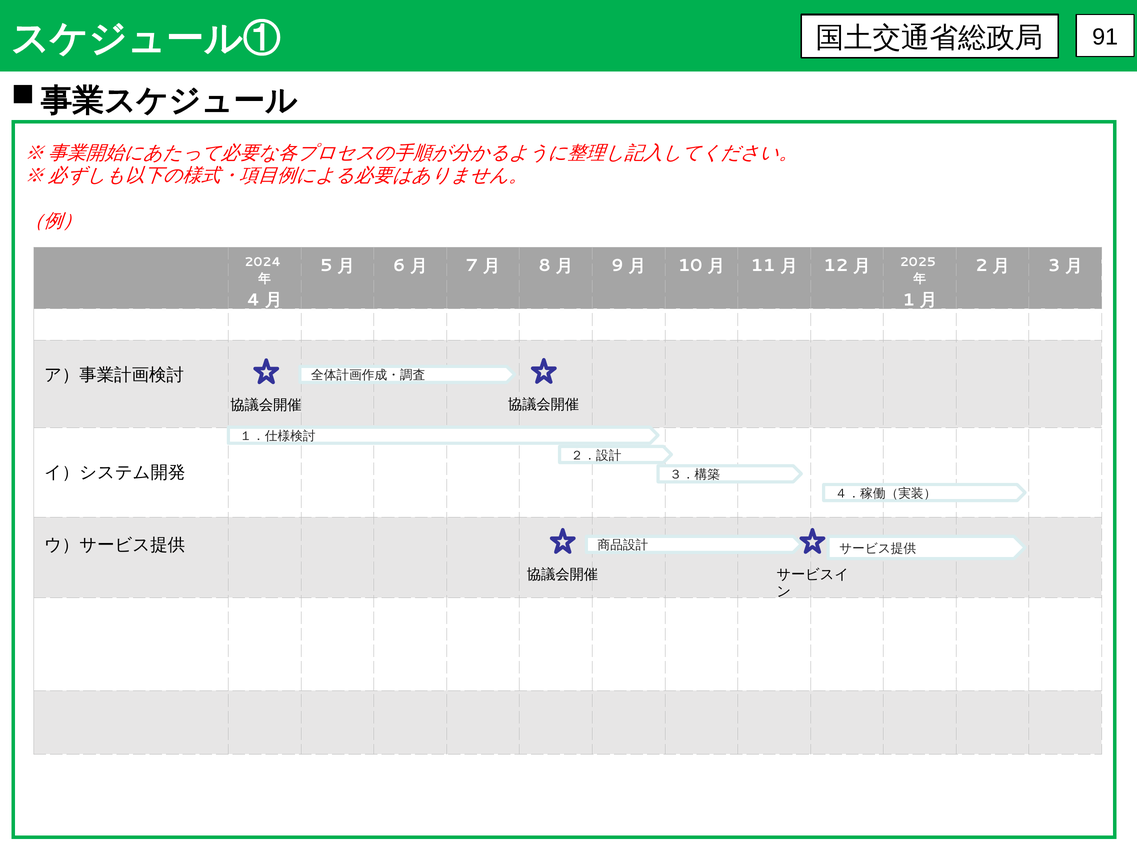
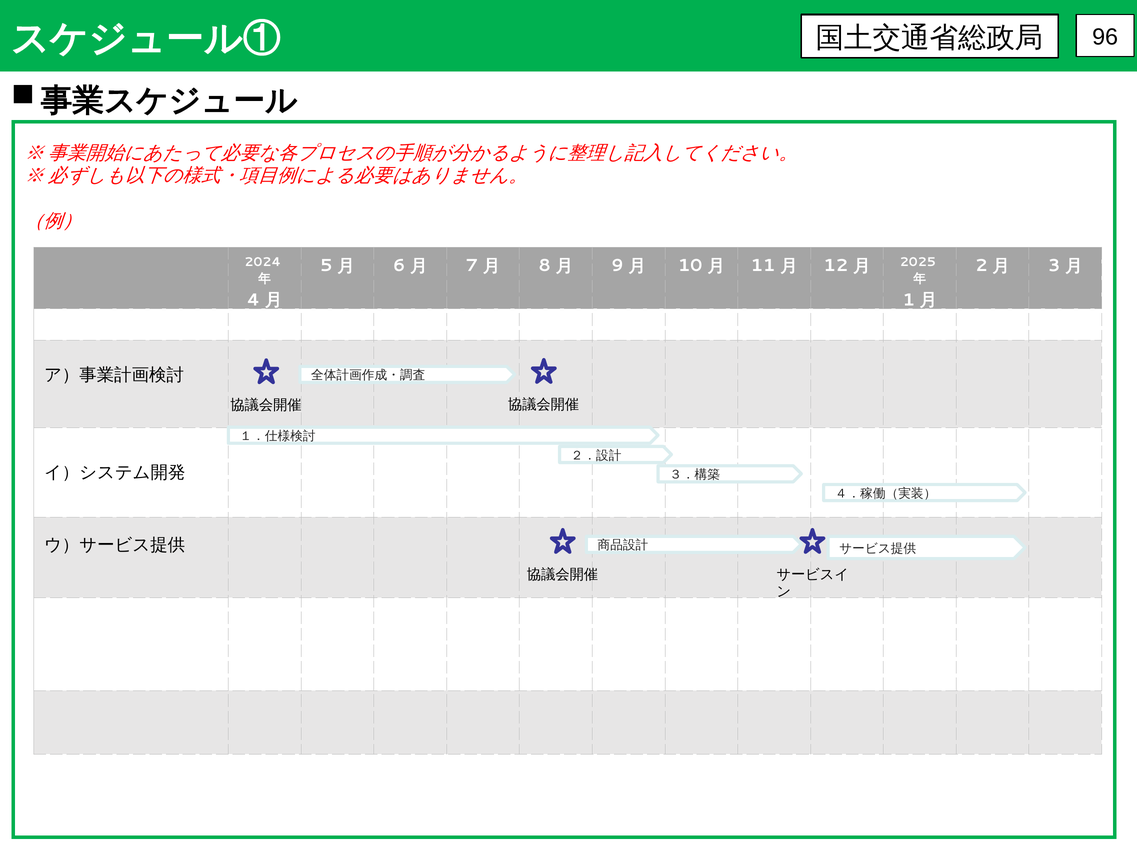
91: 91 -> 96 (1105, 37)
